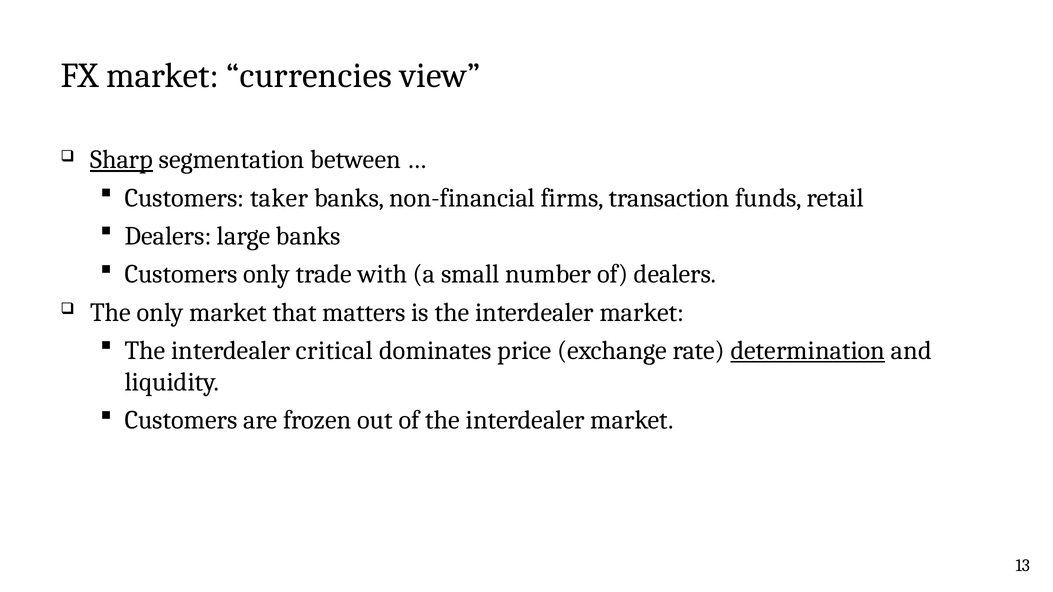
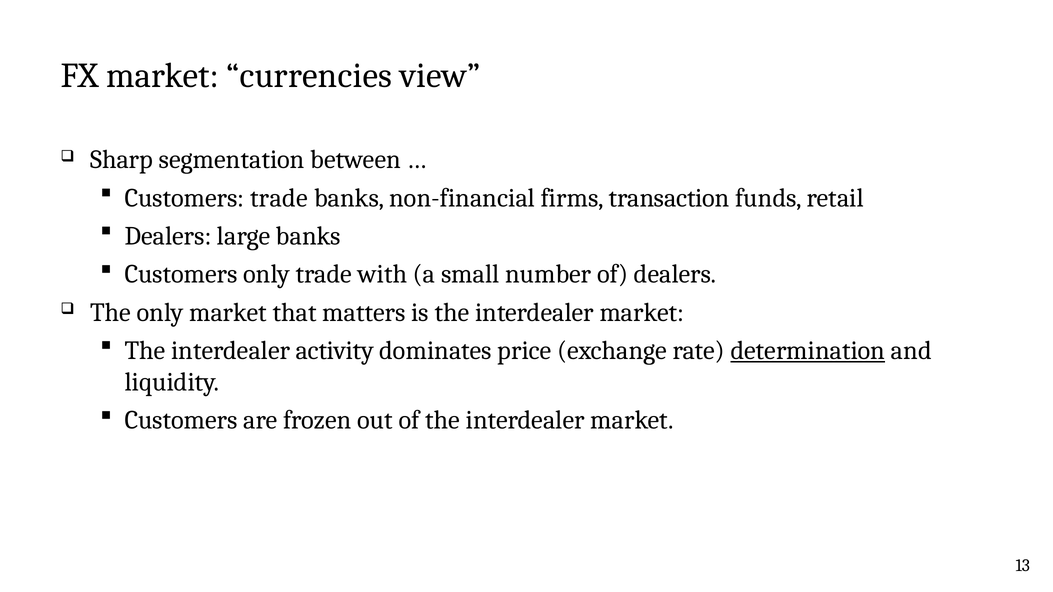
Sharp underline: present -> none (122, 160)
Customers taker: taker -> trade (279, 198)
critical: critical -> activity (335, 351)
